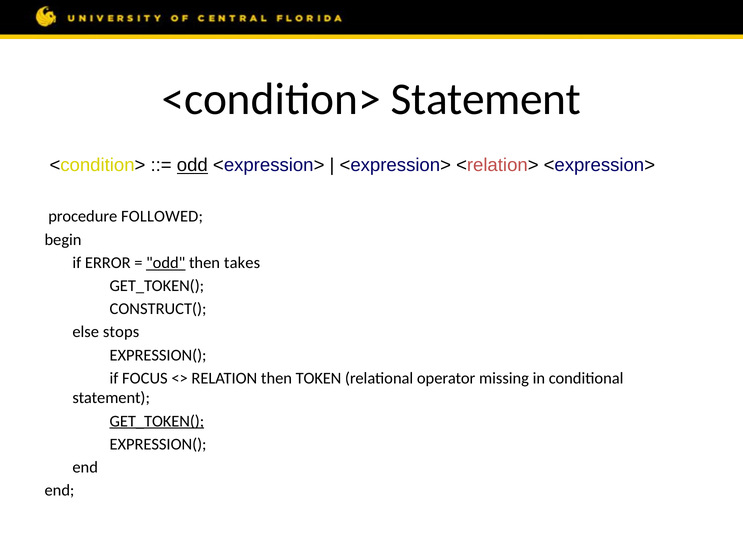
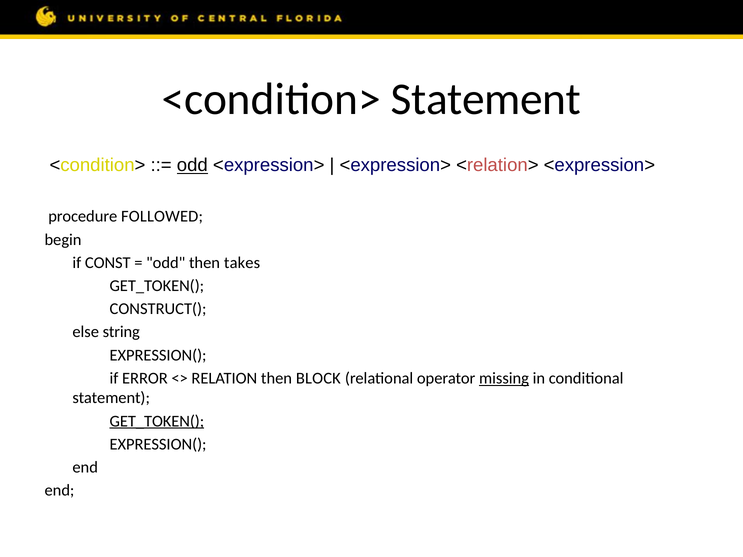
ERROR: ERROR -> CONST (108, 263)
odd underline: present -> none (166, 263)
stops: stops -> string (121, 332)
FOCUS: FOCUS -> ERROR (145, 378)
TOKEN: TOKEN -> BLOCK (318, 378)
missing underline: none -> present (504, 378)
